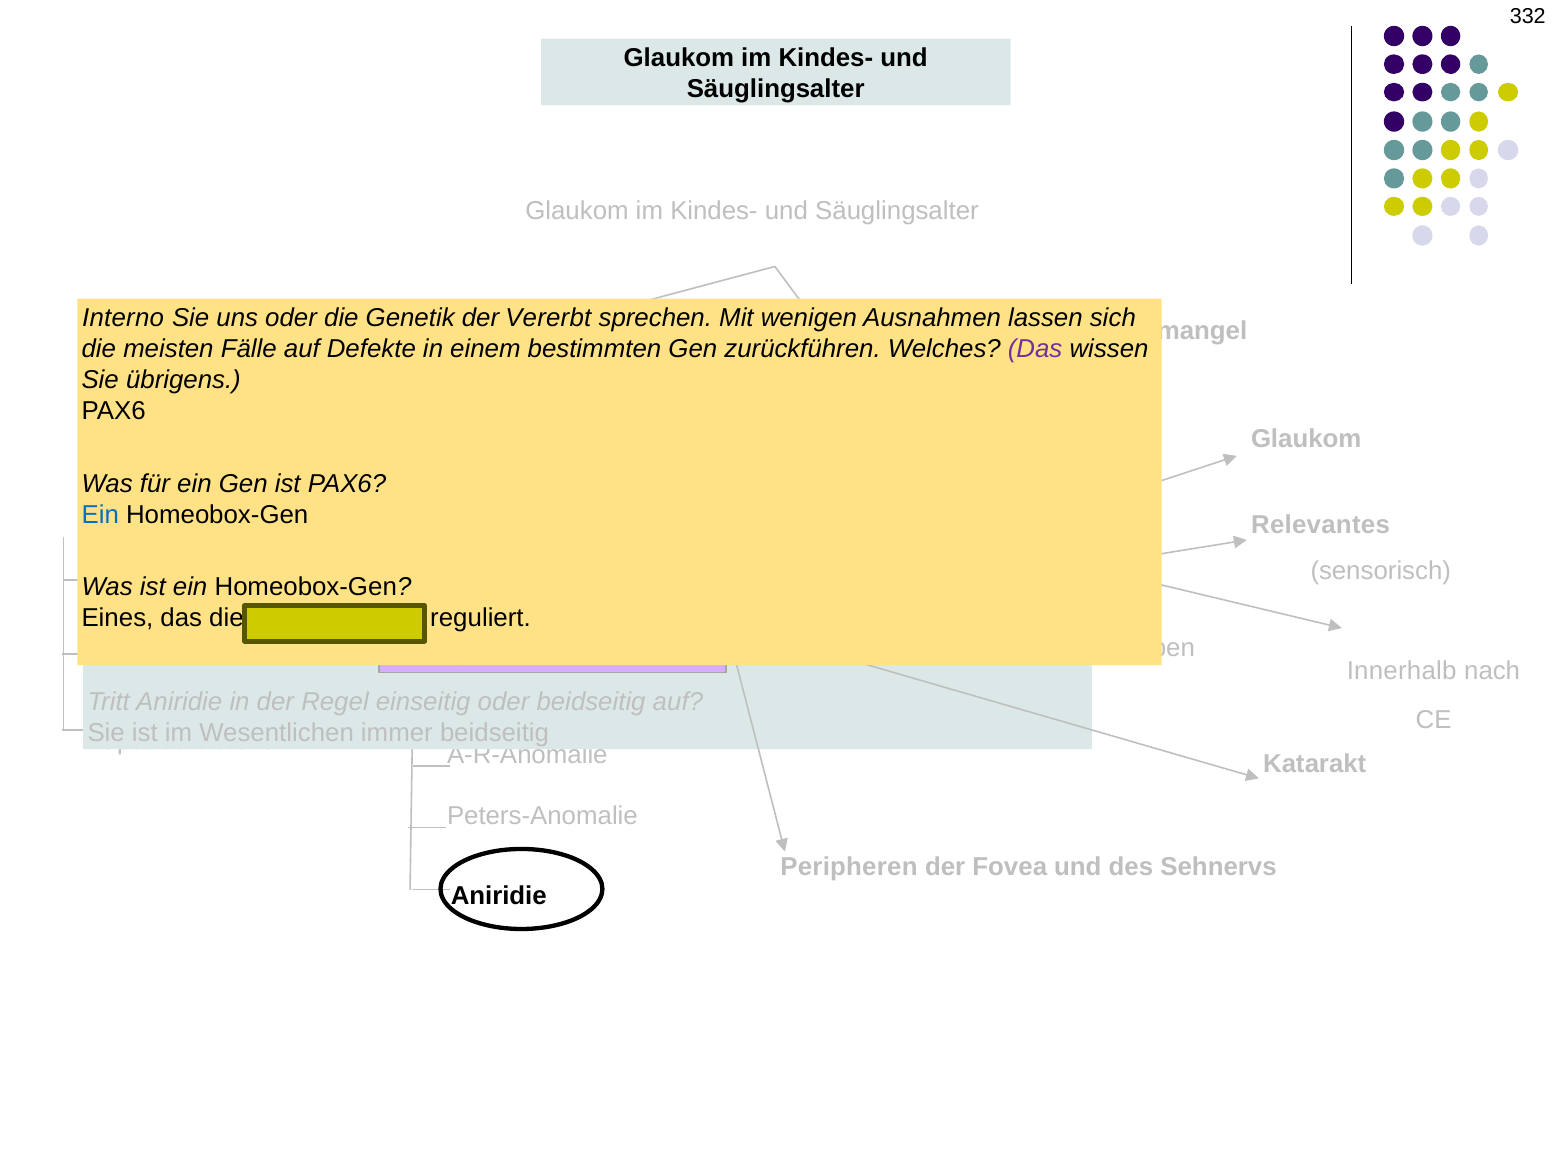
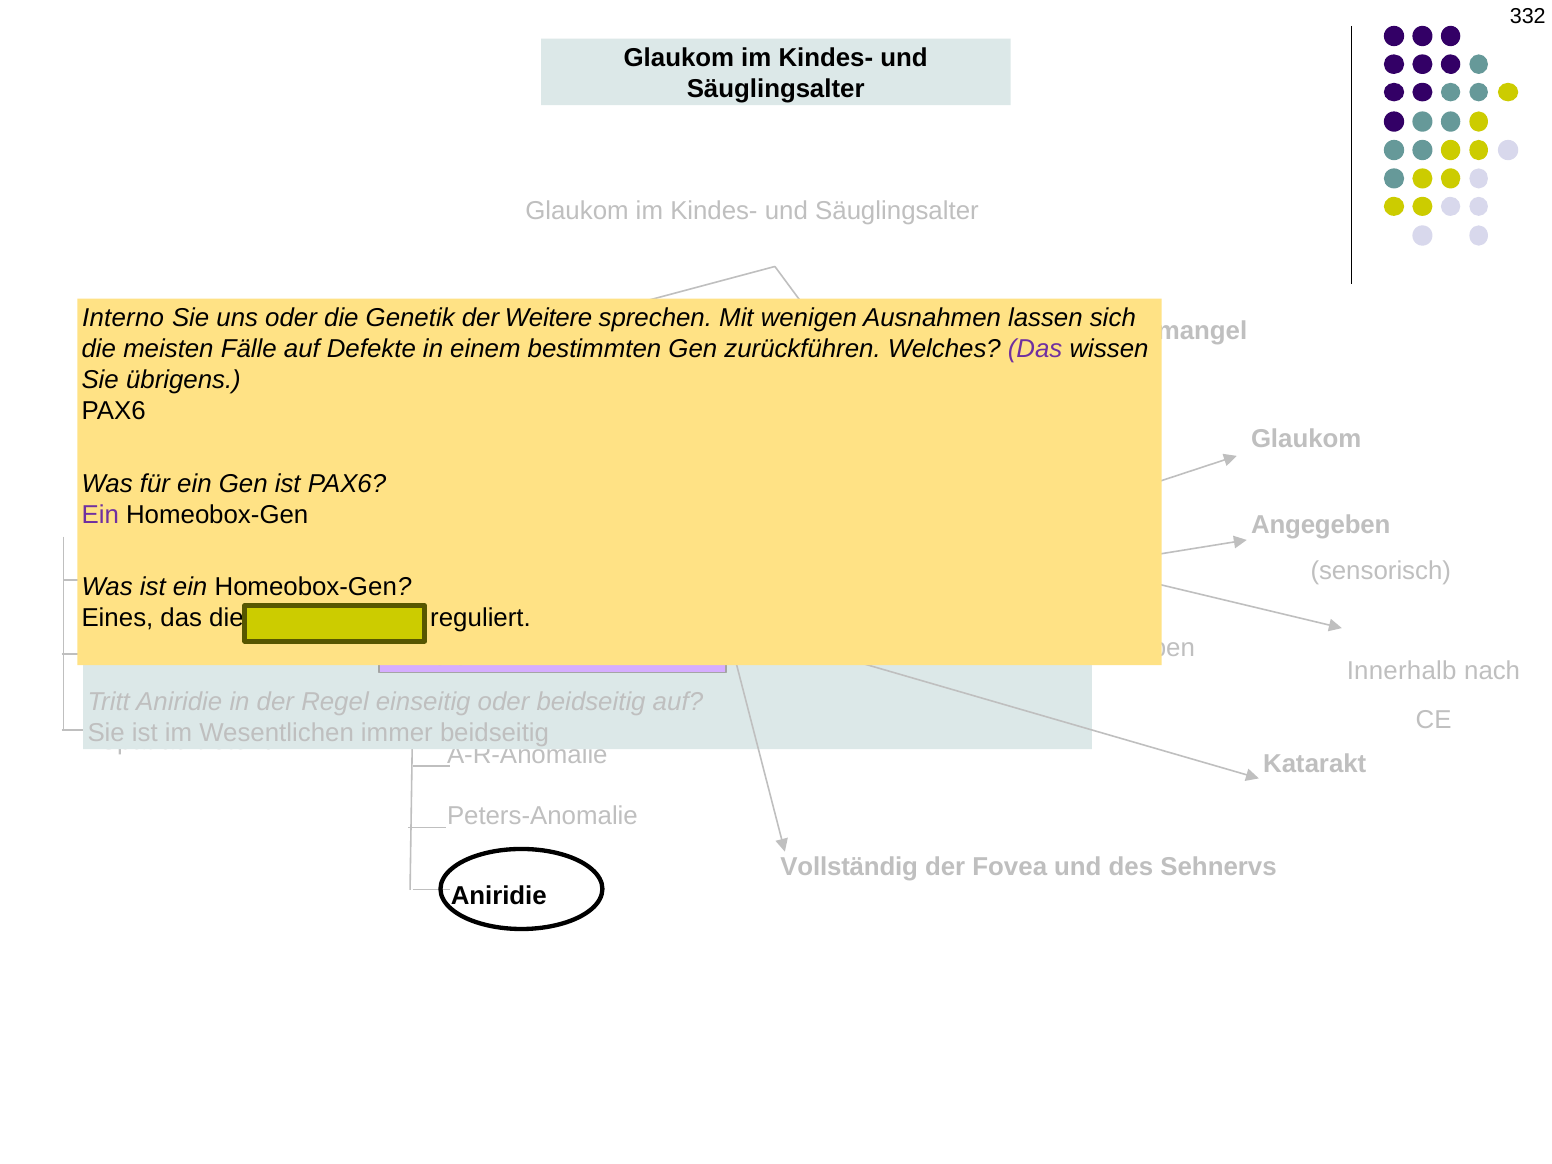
Vererbt: Vererbt -> Weitere (549, 318)
Ein colour: blue -> purple (100, 515)
Relevantes: Relevantes -> Angegeben (1321, 525)
Peripheren: Peripheren -> Vollständig (849, 867)
